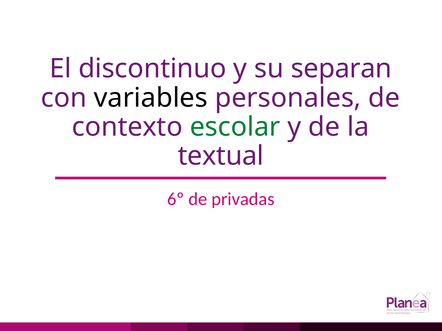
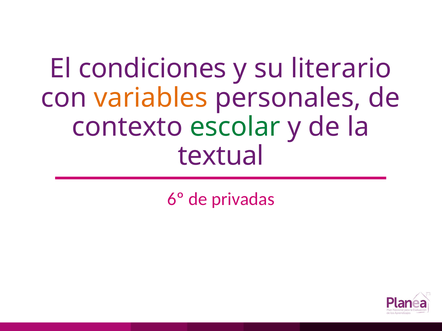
discontinuo: discontinuo -> condiciones (153, 69)
separan: separan -> literario (341, 69)
variables colour: black -> orange (151, 98)
